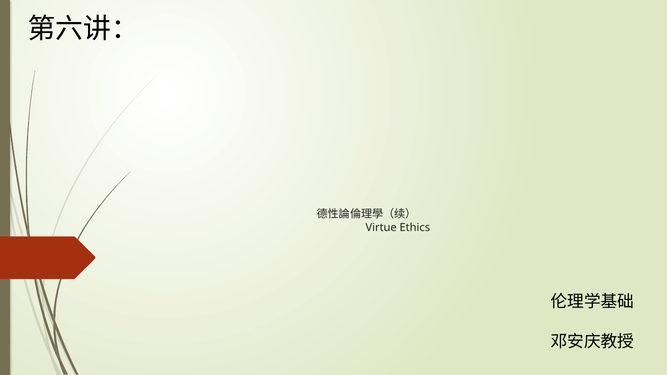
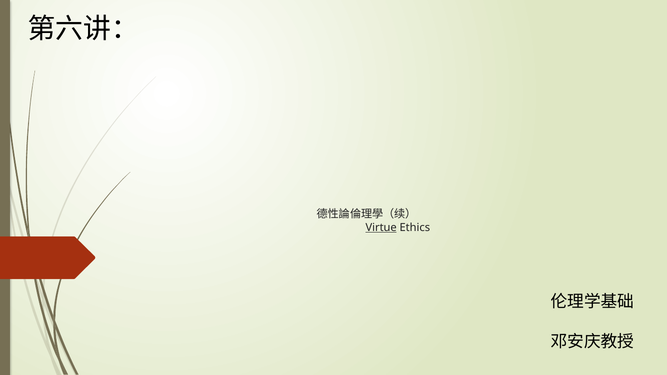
Virtue underline: none -> present (381, 227)
